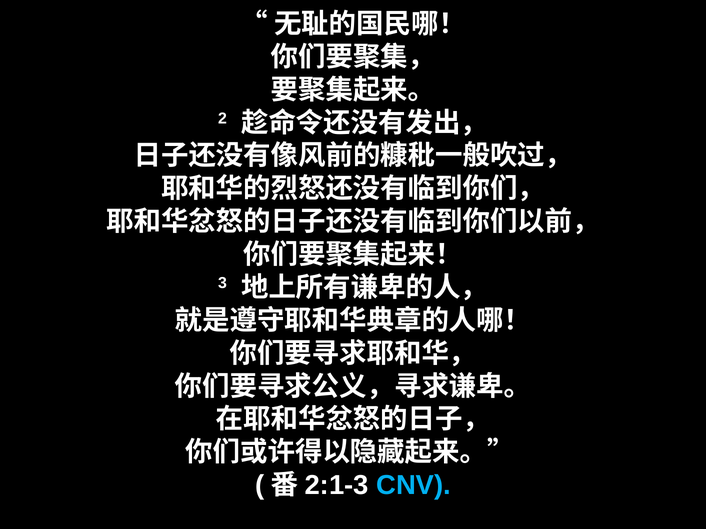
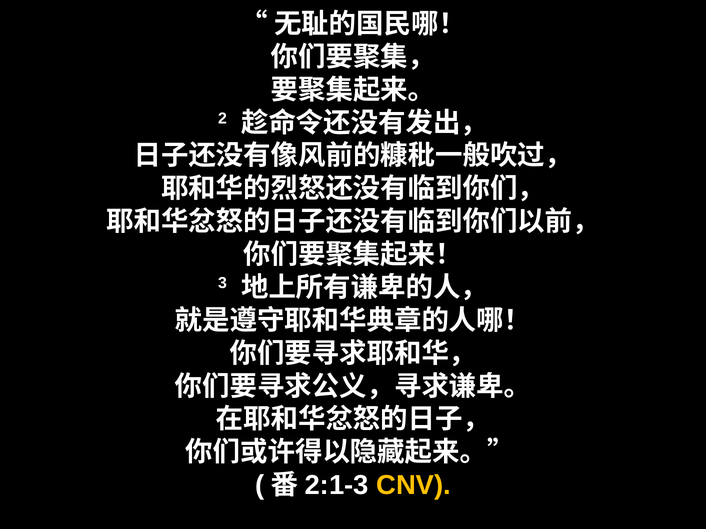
CNV colour: light blue -> yellow (414, 486)
